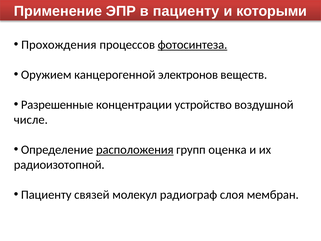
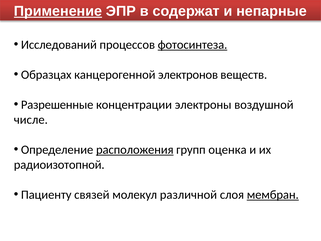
Применение underline: none -> present (58, 11)
в пациенту: пациенту -> содержат (186, 11)
которыми: которыми -> непарные (272, 11)
Прохождения: Прохождения -> Исследований (59, 45)
Оружием: Оружием -> Образцах (46, 75)
устройство: устройство -> электроны (203, 105)
радиограф: радиограф -> различной (188, 195)
мембран underline: none -> present (273, 195)
